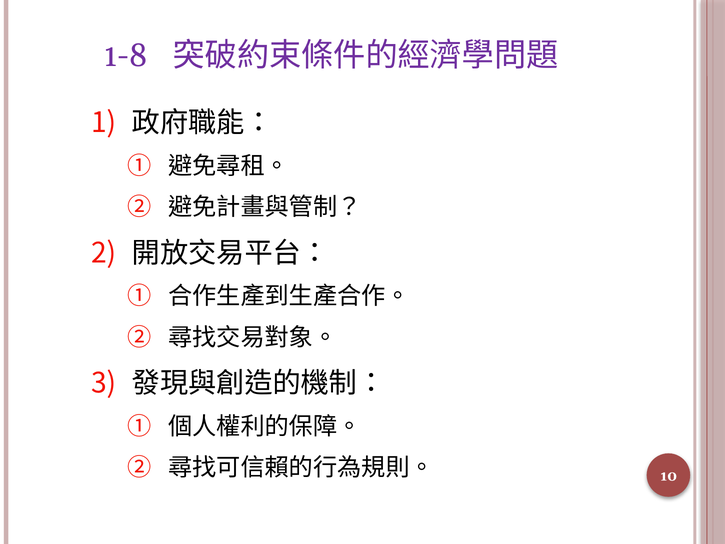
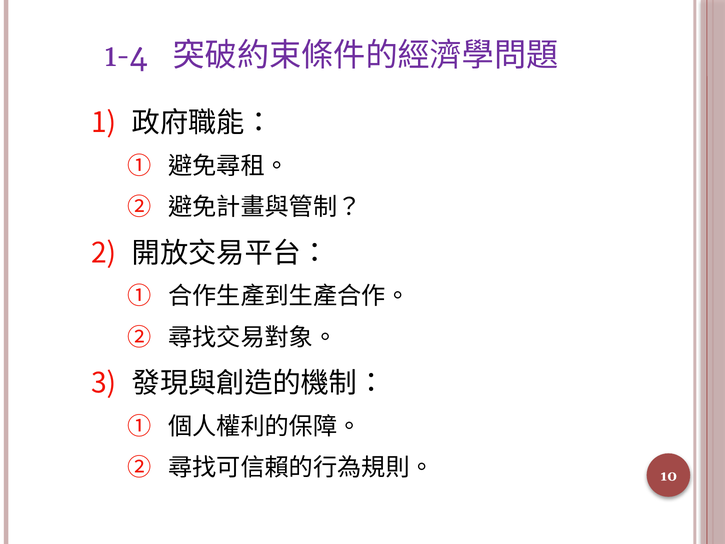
1-8: 1-8 -> 1-4 (126, 55)
